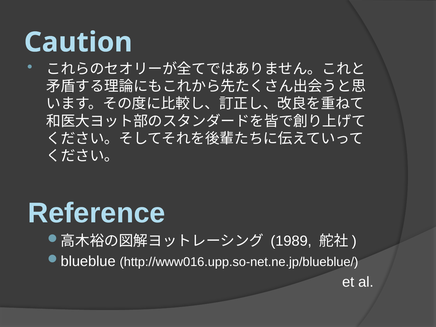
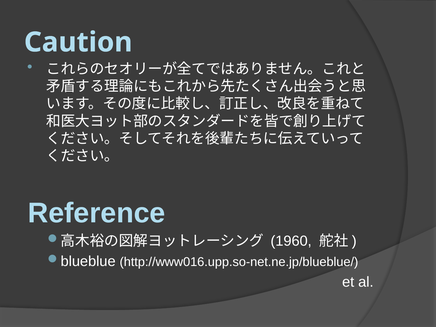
1989: 1989 -> 1960 (291, 241)
